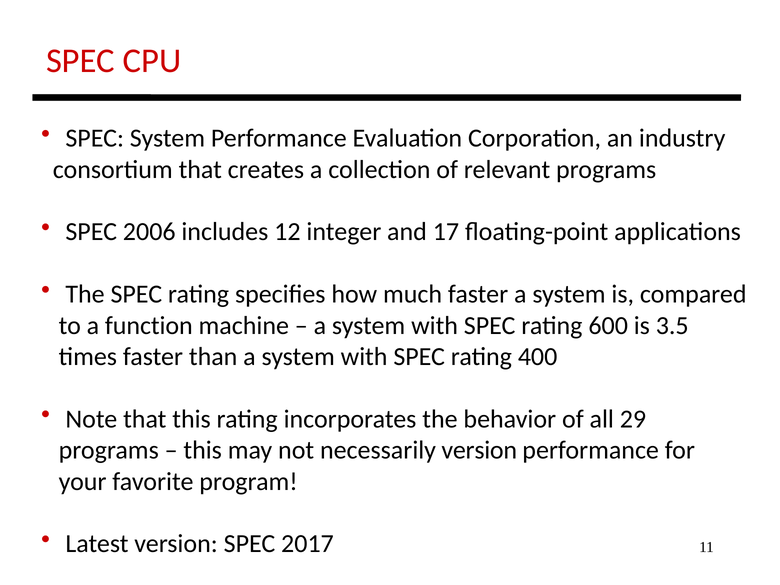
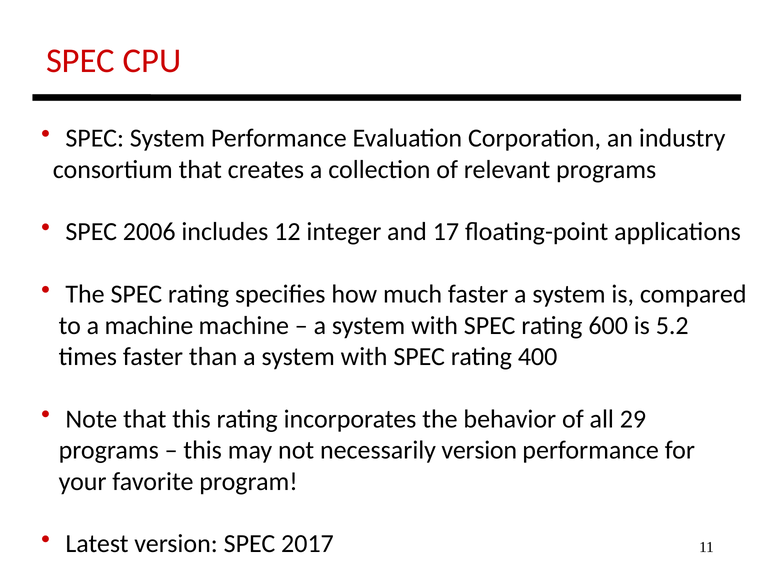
a function: function -> machine (149, 325)
3.5: 3.5 -> 5.2 (672, 325)
